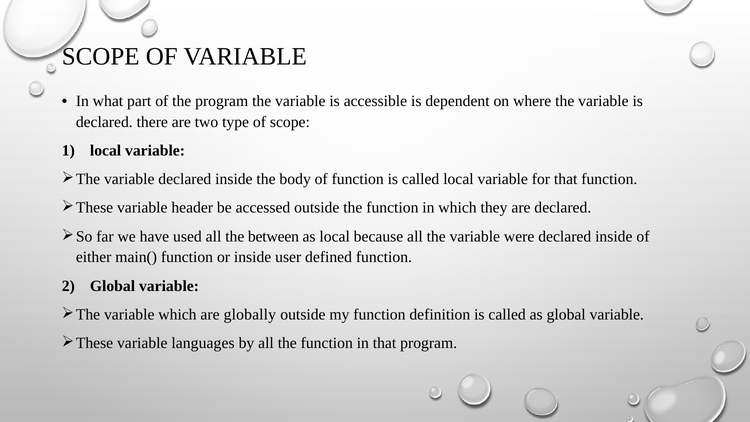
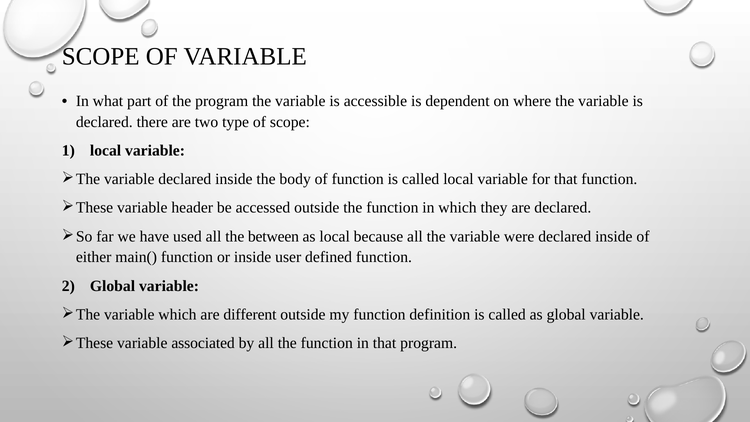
globally: globally -> different (250, 314)
languages: languages -> associated (203, 343)
